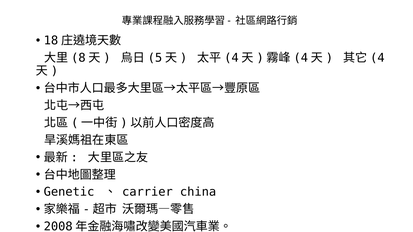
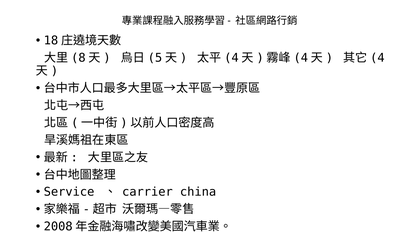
Genetic: Genetic -> Service (69, 192)
